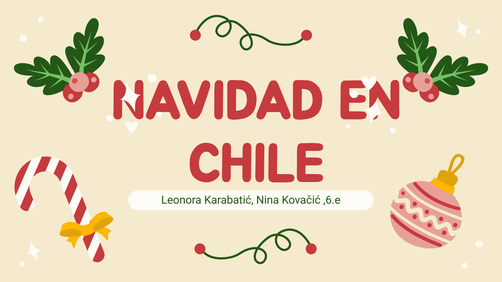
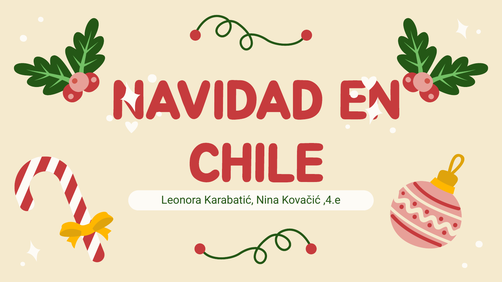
,6.e: ,6.e -> ,4.e (332, 200)
